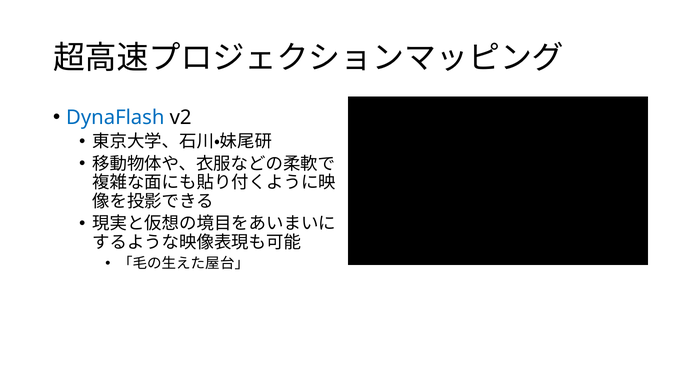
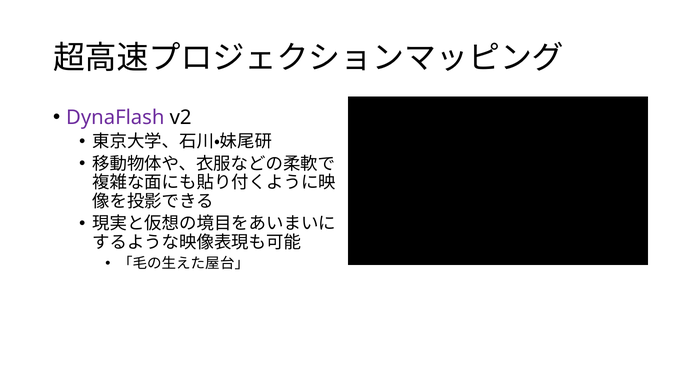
DynaFlash colour: blue -> purple (115, 118)
